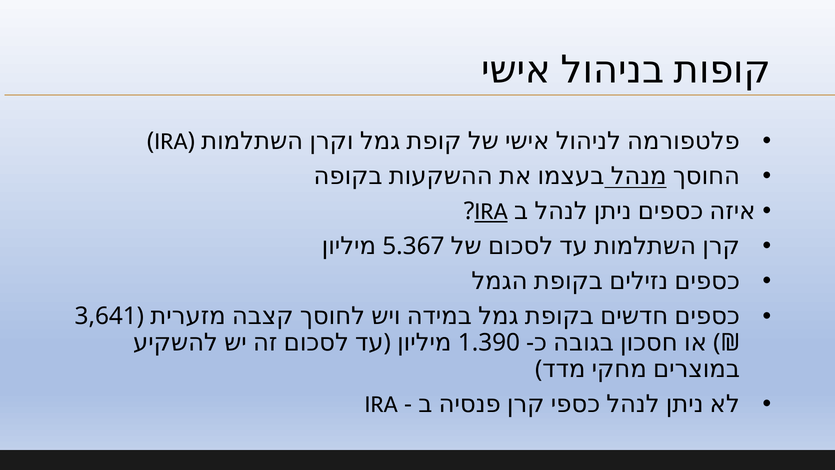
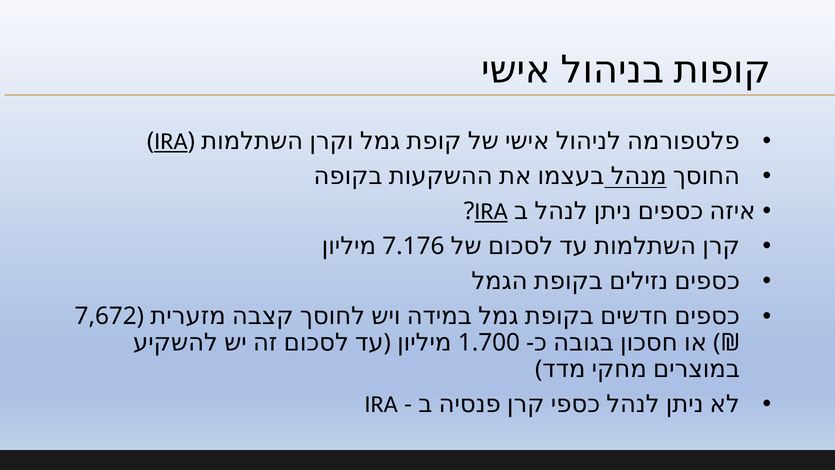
IRA underline: none -> present (171, 141)
5.367: 5.367 -> 7.176 (413, 246)
3,641: 3,641 -> 7,672 (106, 316)
1.390: 1.390 -> 1.700 (489, 343)
